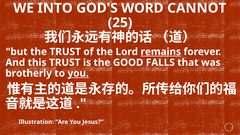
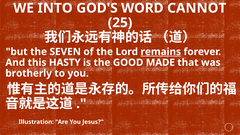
the TRUST: TRUST -> SEVEN (65, 52)
this TRUST: TRUST -> HASTY (65, 63)
FALLS: FALLS -> MADE (160, 63)
you underline: present -> none (78, 73)
